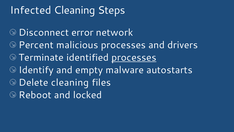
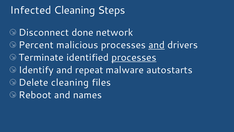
error: error -> done (82, 32)
and underline: none -> present (157, 45)
empty: empty -> repeat (89, 70)
locked: locked -> names (87, 95)
